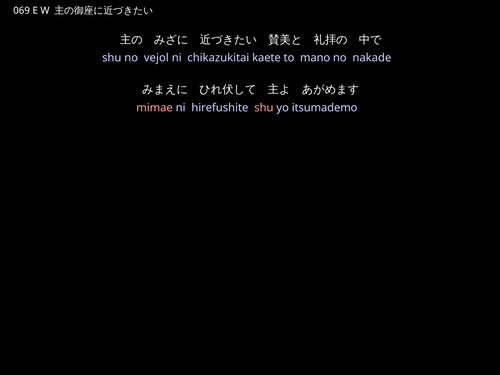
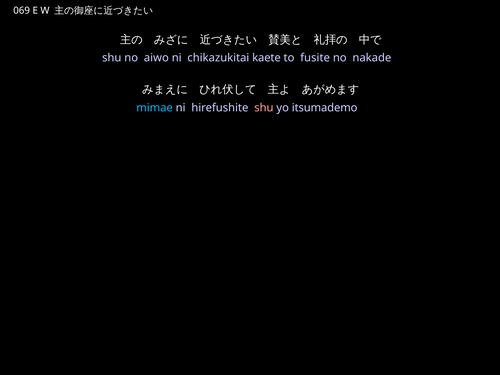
vejol: vejol -> aiwo (156, 58)
mano: mano -> fusite (315, 58)
mimae colour: pink -> light blue (155, 108)
